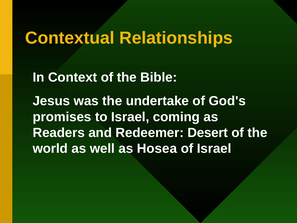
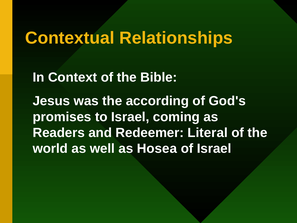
undertake: undertake -> according (157, 101)
Desert: Desert -> Literal (208, 133)
